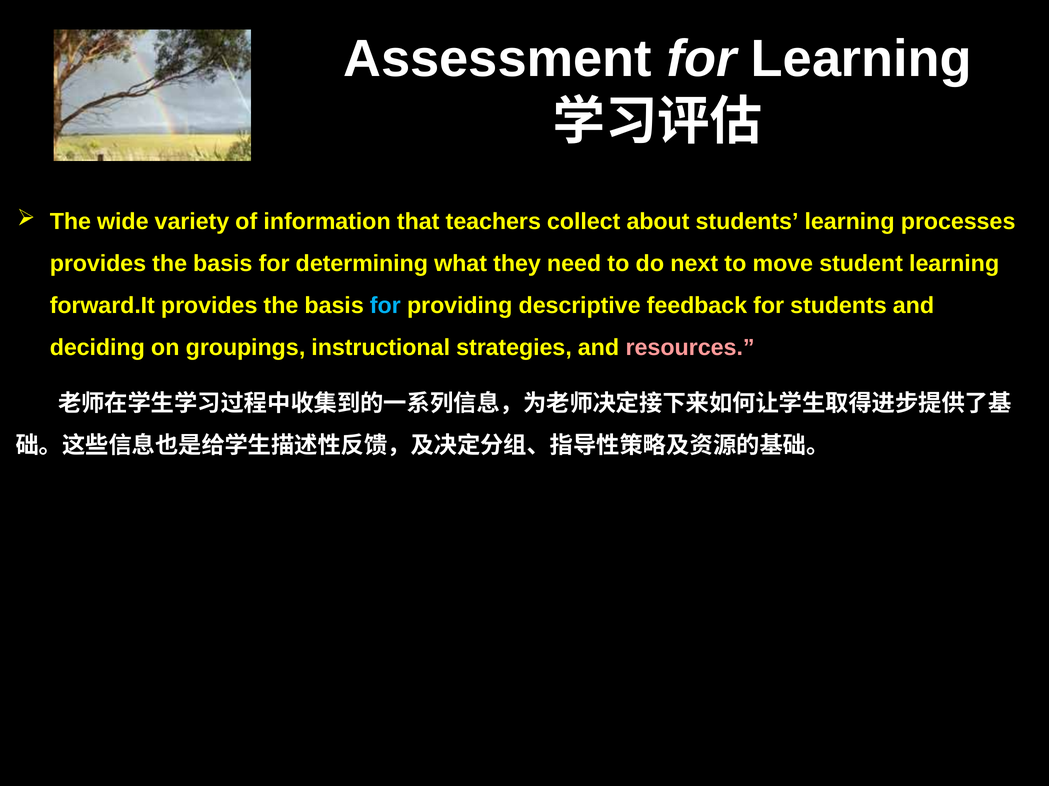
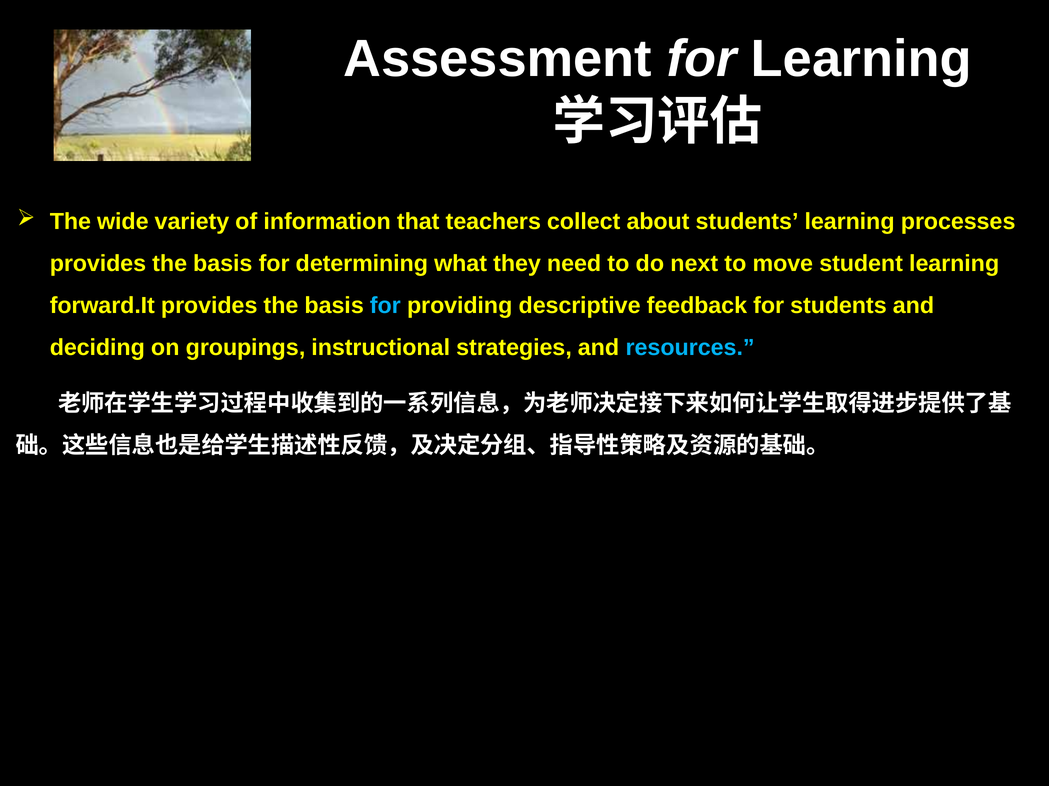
resources colour: pink -> light blue (690, 348)
